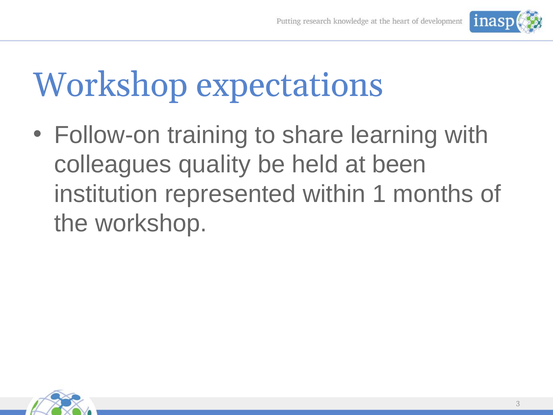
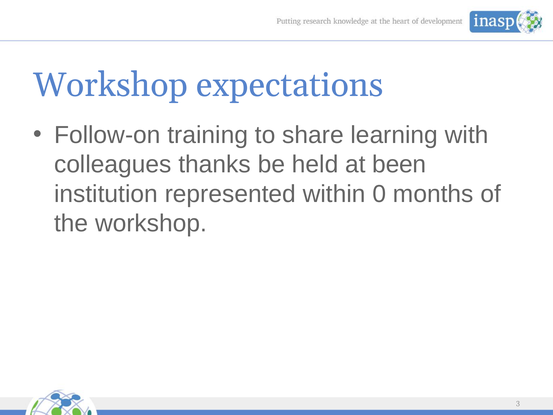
quality: quality -> thanks (215, 164)
1: 1 -> 0 (379, 194)
